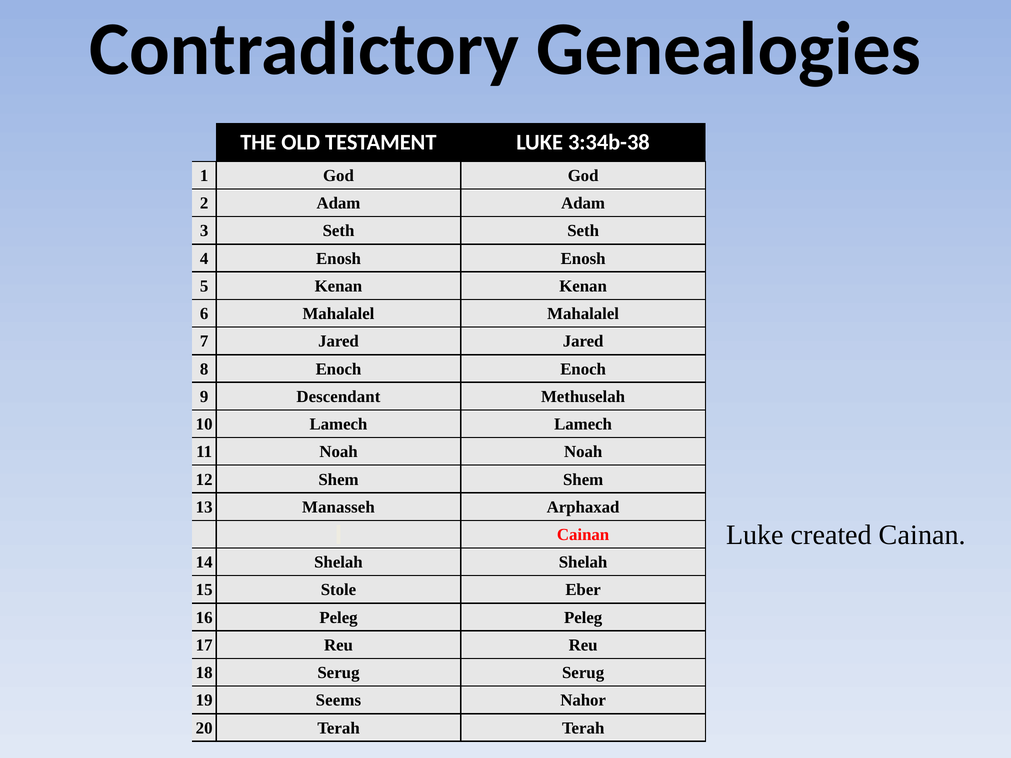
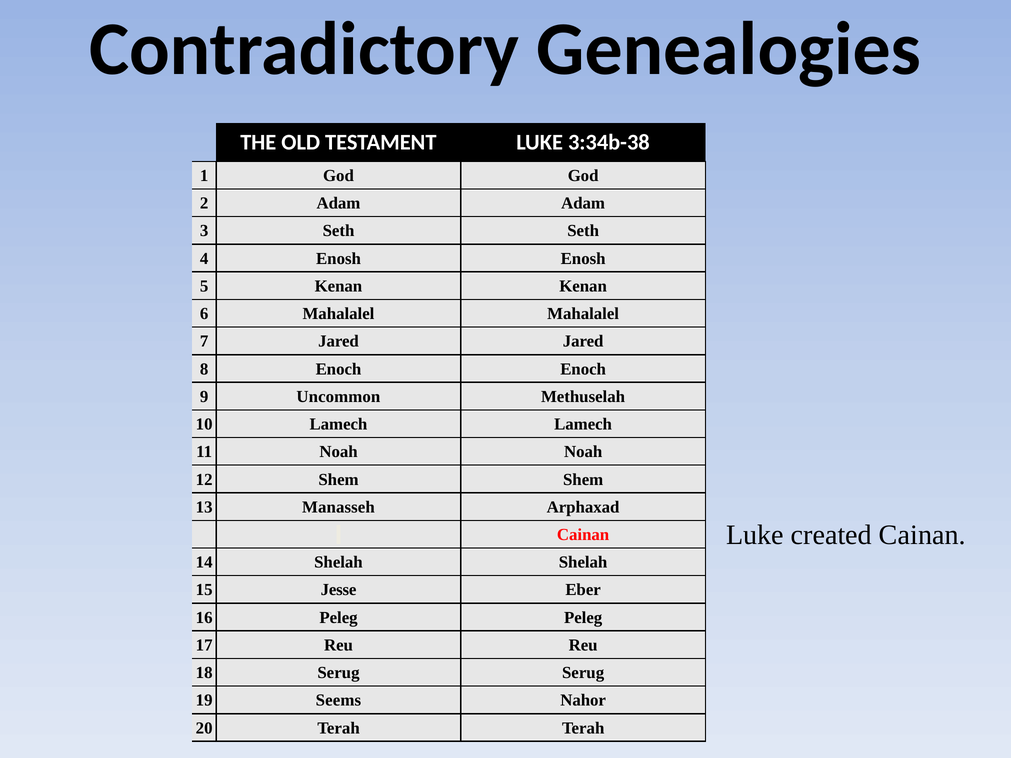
Descendant: Descendant -> Uncommon (338, 397)
Stole: Stole -> Jesse (339, 590)
